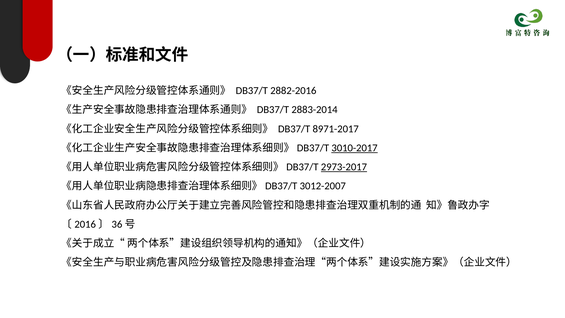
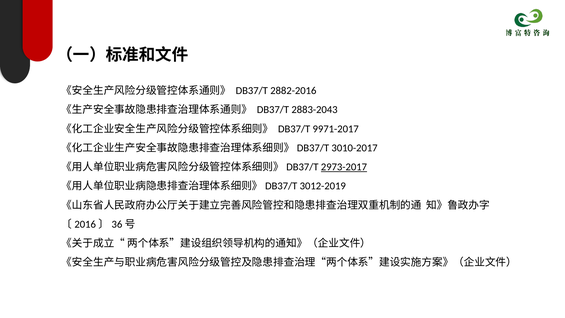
2883-2014: 2883-2014 -> 2883-2043 (315, 110)
8971-2017: 8971-2017 -> 9971-2017 (336, 129)
3010-2017 underline: present -> none (355, 148)
3012-2007: 3012-2007 -> 3012-2019 (323, 186)
